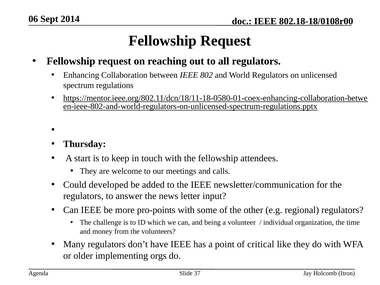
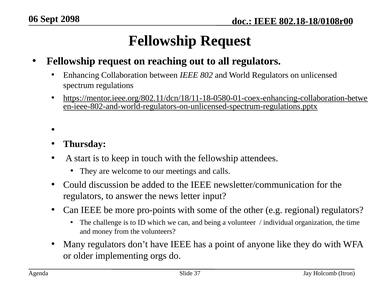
2014: 2014 -> 2098 (70, 19)
developed: developed -> discussion (109, 185)
critical: critical -> anyone (261, 244)
